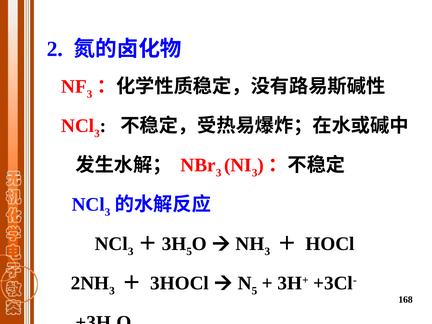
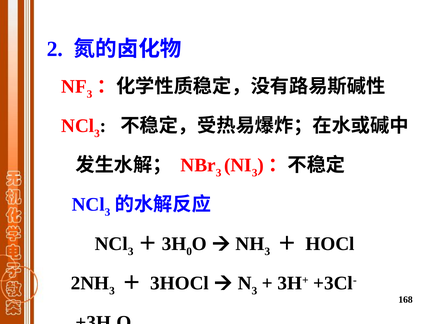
5: 5 -> 0 (189, 251)
5: 5 -> 3 (254, 291)
